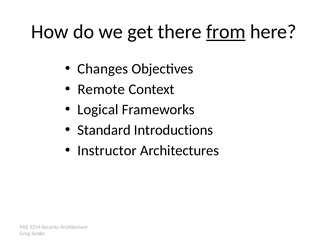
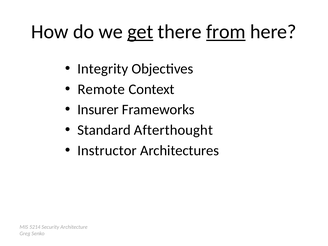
get underline: none -> present (140, 32)
Changes: Changes -> Integrity (103, 69)
Logical: Logical -> Insurer (98, 110)
Introductions: Introductions -> Afterthought (173, 130)
